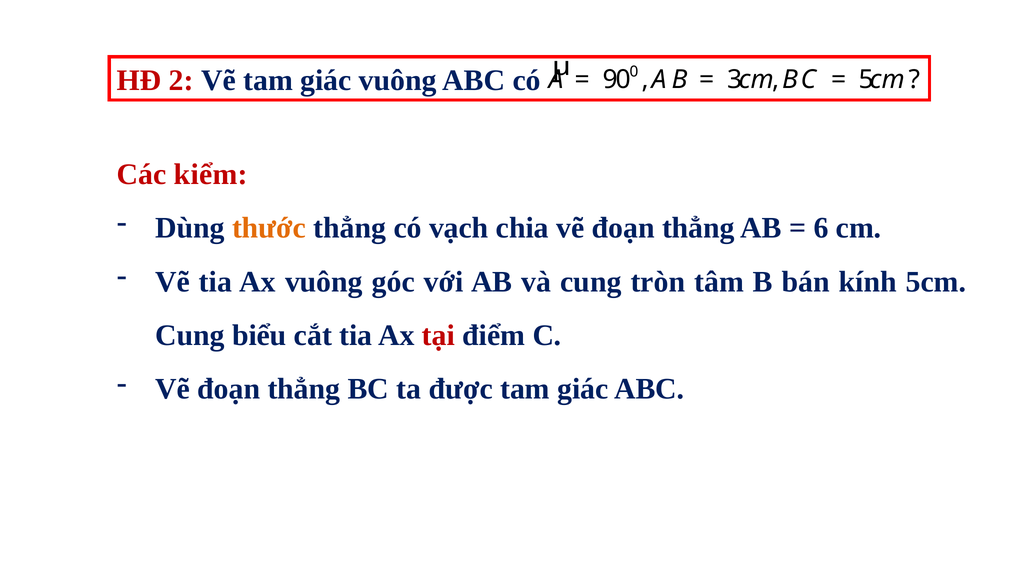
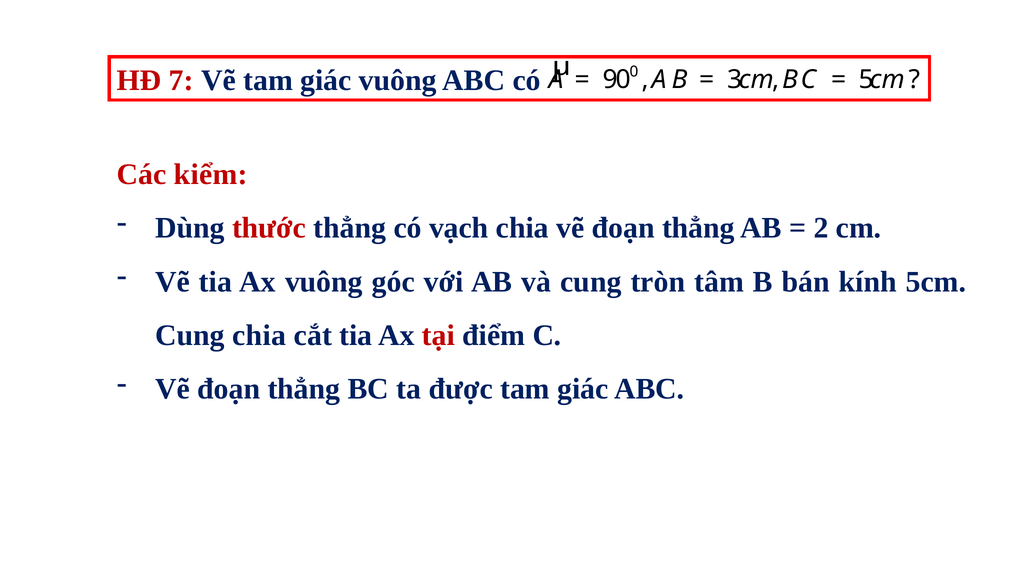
2: 2 -> 7 (181, 80)
thước colour: orange -> red (269, 228)
6: 6 -> 2 (821, 228)
Cung biểu: biểu -> chia (259, 335)
